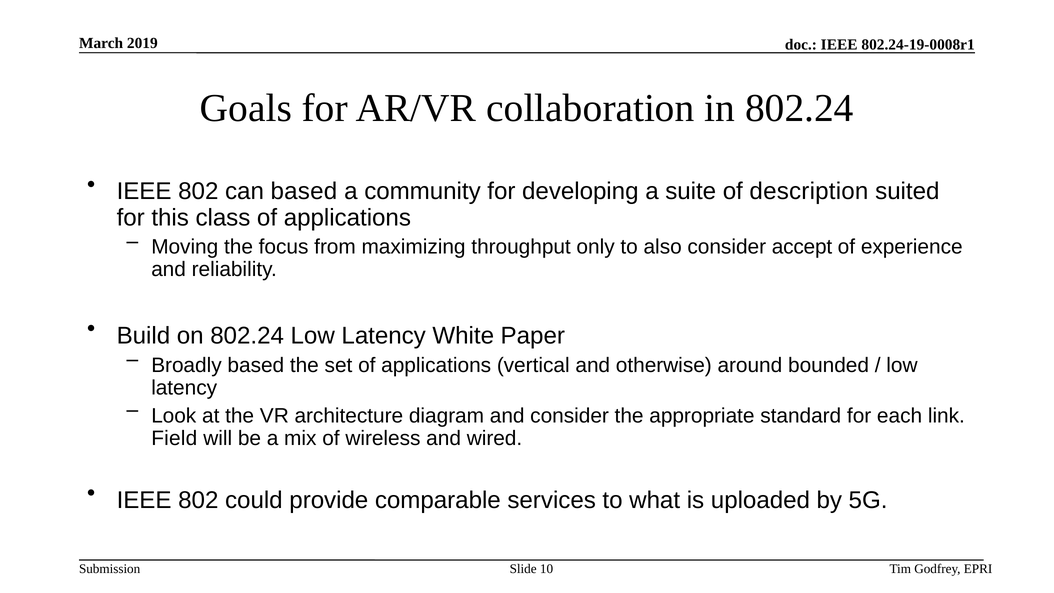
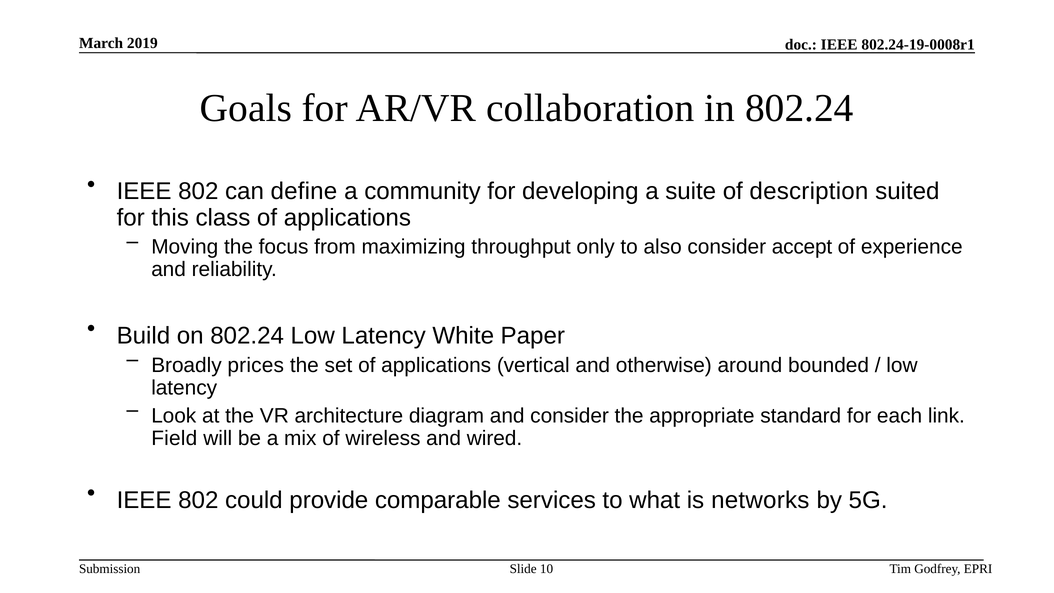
can based: based -> define (304, 191)
Broadly based: based -> prices (256, 365)
uploaded: uploaded -> networks (760, 500)
